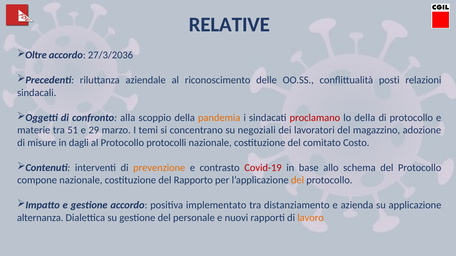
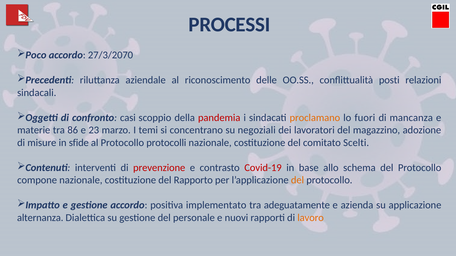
RELATIVE: RELATIVE -> PROCESSI (229, 25)
Oltre: Oltre -> Poco (36, 55)
27/3/2036: 27/3/2036 -> 27/3/2070 (111, 55)
alla: alla -> casi (128, 118)
pandemia colour: orange -> red (219, 118)
proclamano colour: red -> orange (315, 118)
lo della: della -> fuori (365, 118)
di protocollo: protocollo -> mancanza (411, 118)
51: 51 -> 86 (73, 130)
29: 29 -> 23 (94, 130)
dagli: dagli -> sfide (79, 143)
Costo: Costo -> Scelti (356, 143)
prevenzione colour: orange -> red (159, 168)
distanziamento: distanziamento -> adeguatamente (297, 206)
